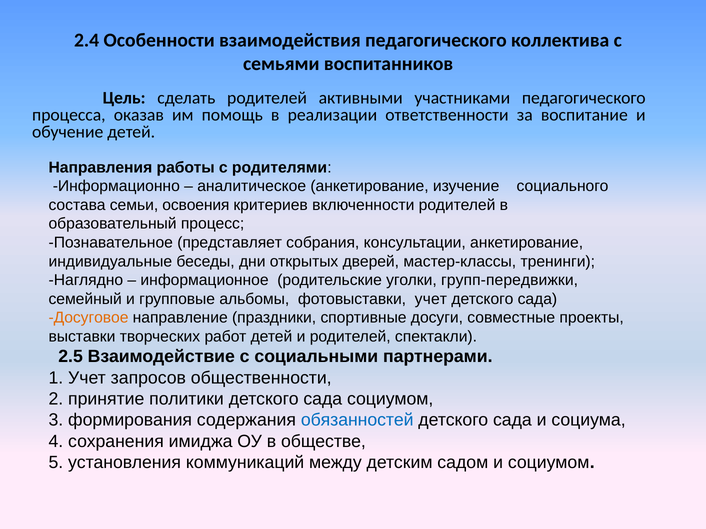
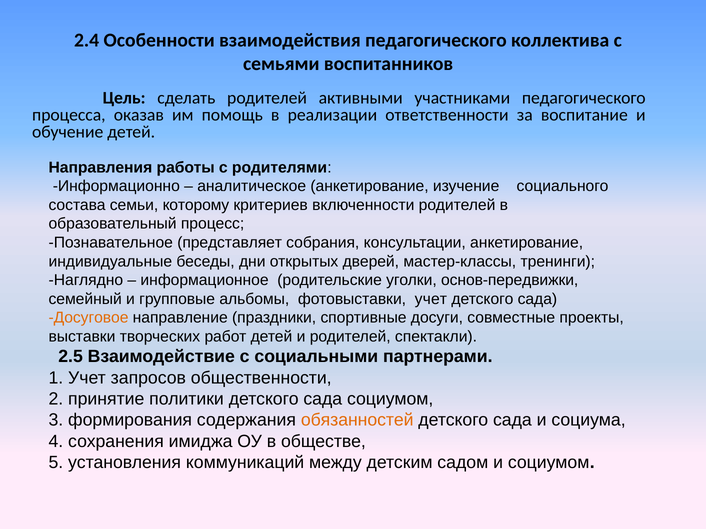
освоения: освоения -> которому (196, 205)
групп-передвижки: групп-передвижки -> основ-передвижки (510, 280)
обязанностей colour: blue -> orange (357, 421)
